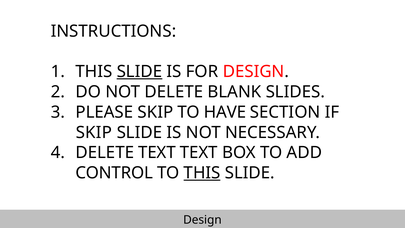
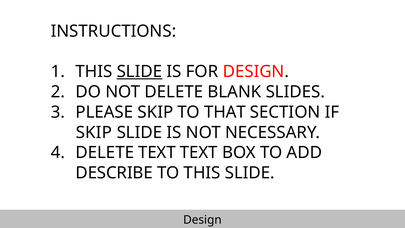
HAVE: HAVE -> THAT (225, 112)
CONTROL: CONTROL -> DESCRIBE (114, 173)
THIS underline: present -> none (202, 173)
